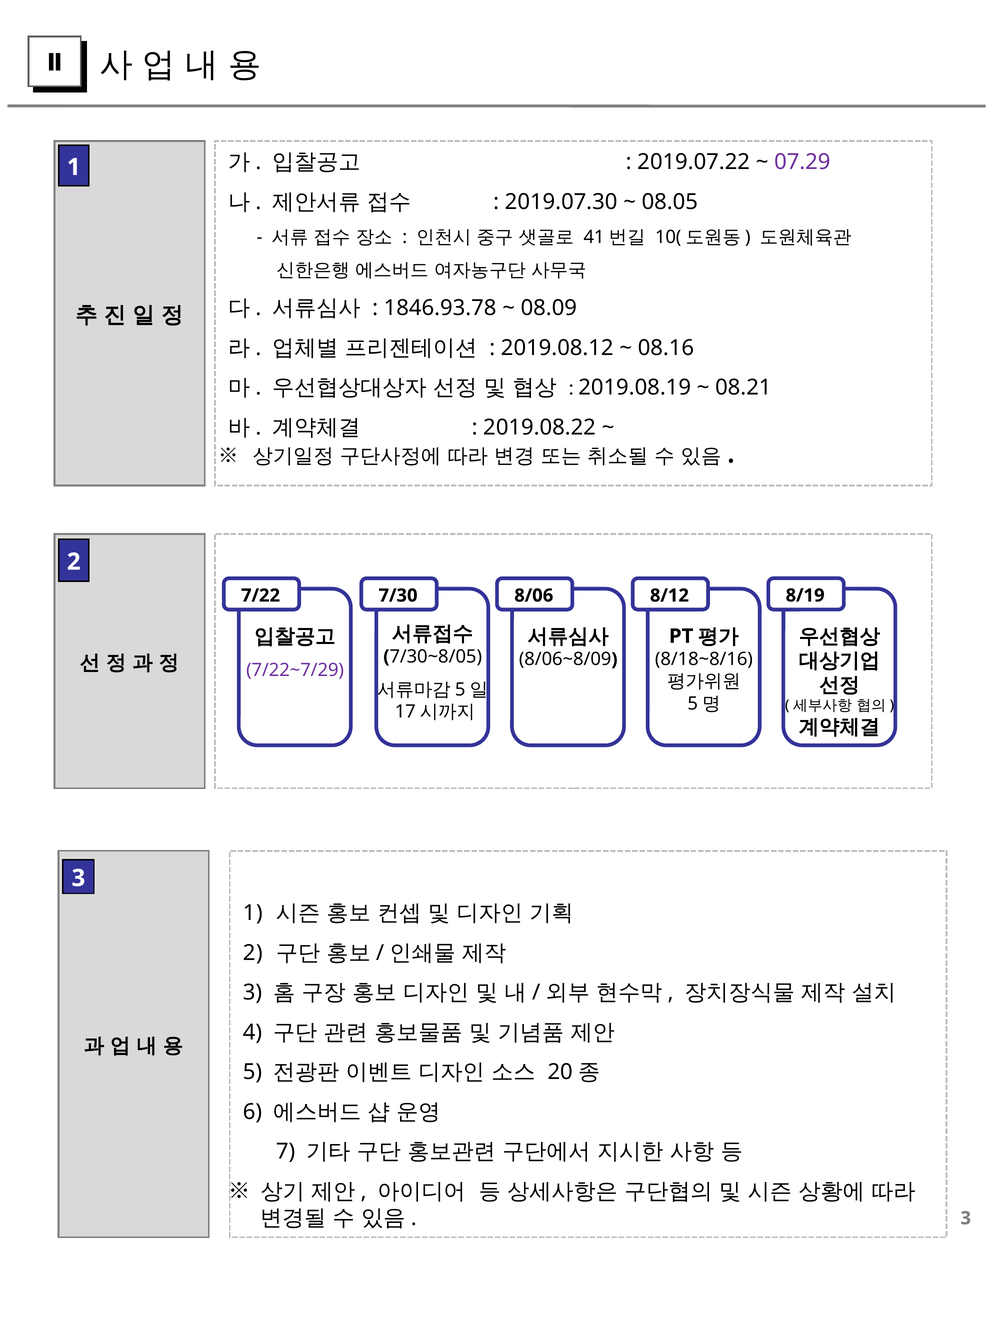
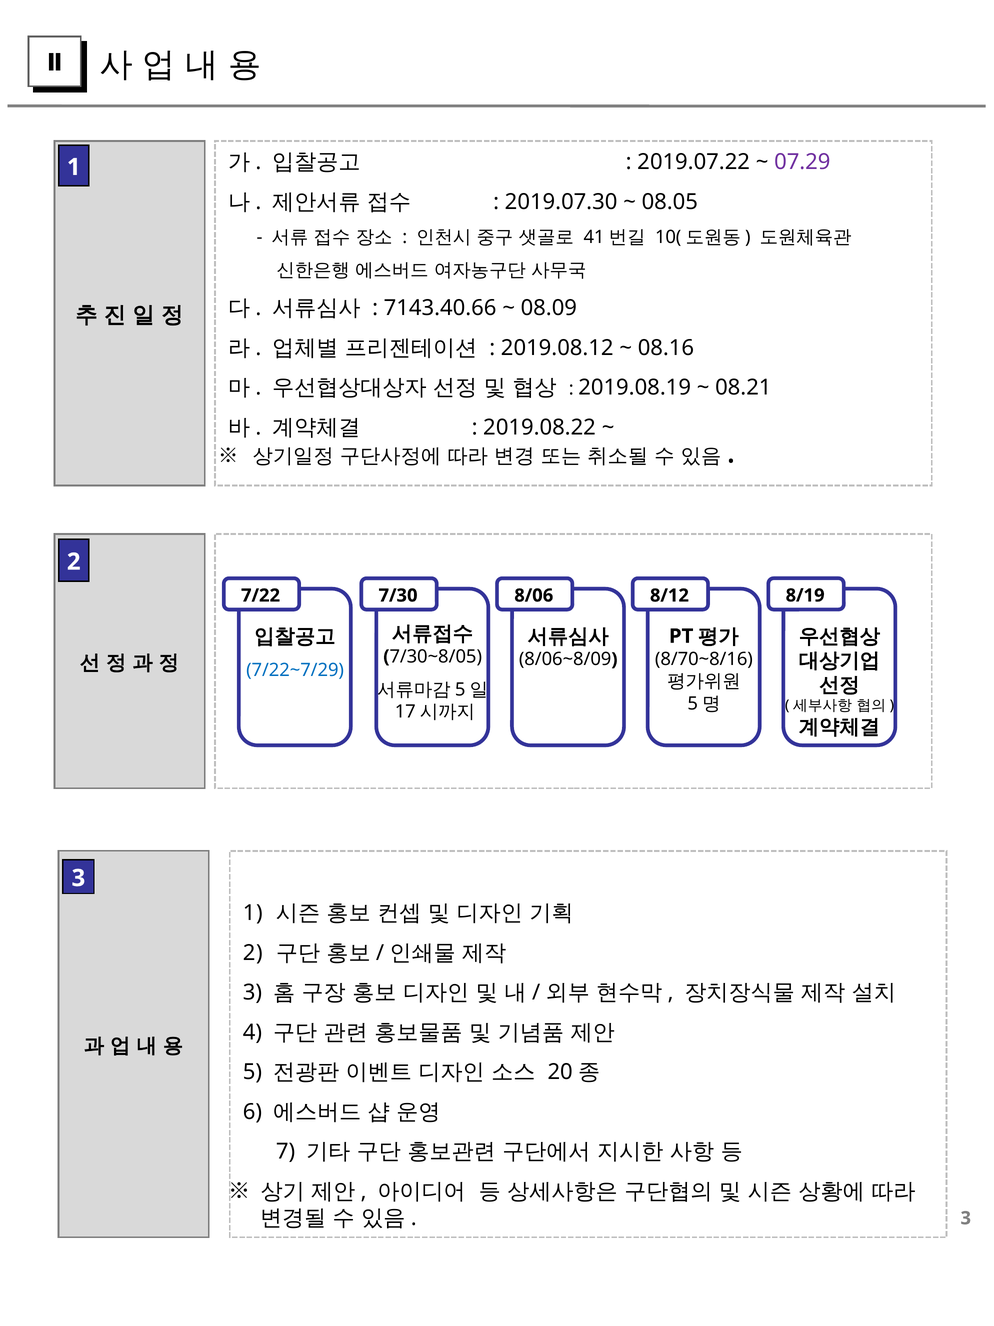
1846.93.78: 1846.93.78 -> 7143.40.66 (440, 308)
8/18~8/16: 8/18~8/16 -> 8/70~8/16 (704, 659)
7/22~7/29 colour: purple -> blue (295, 670)
